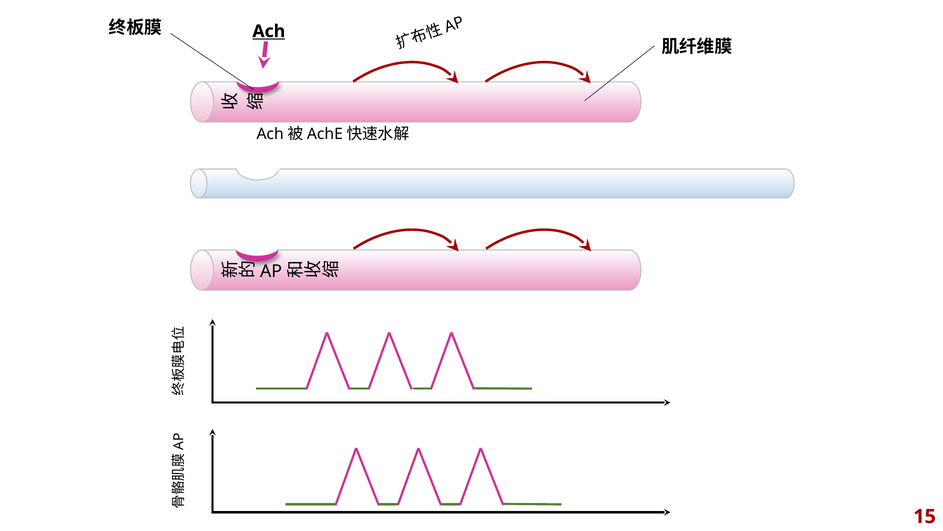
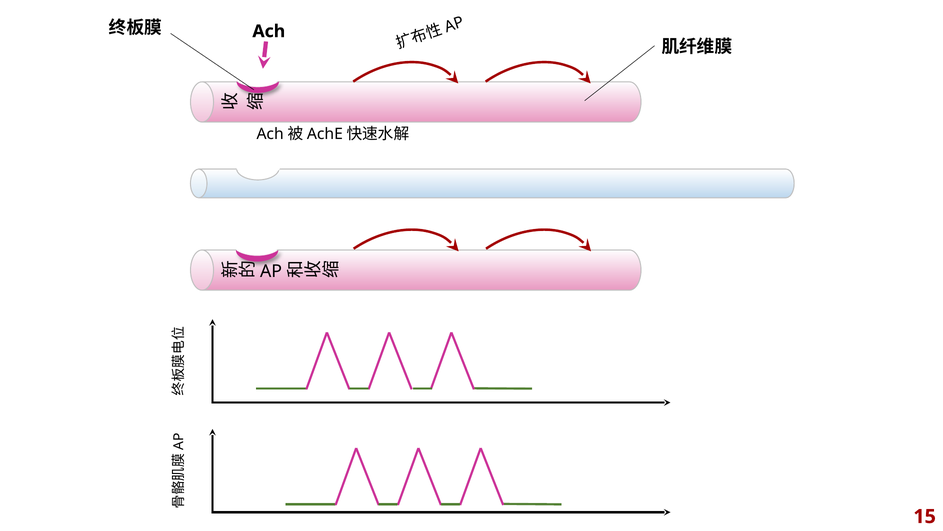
Ach underline: present -> none (269, 31)
